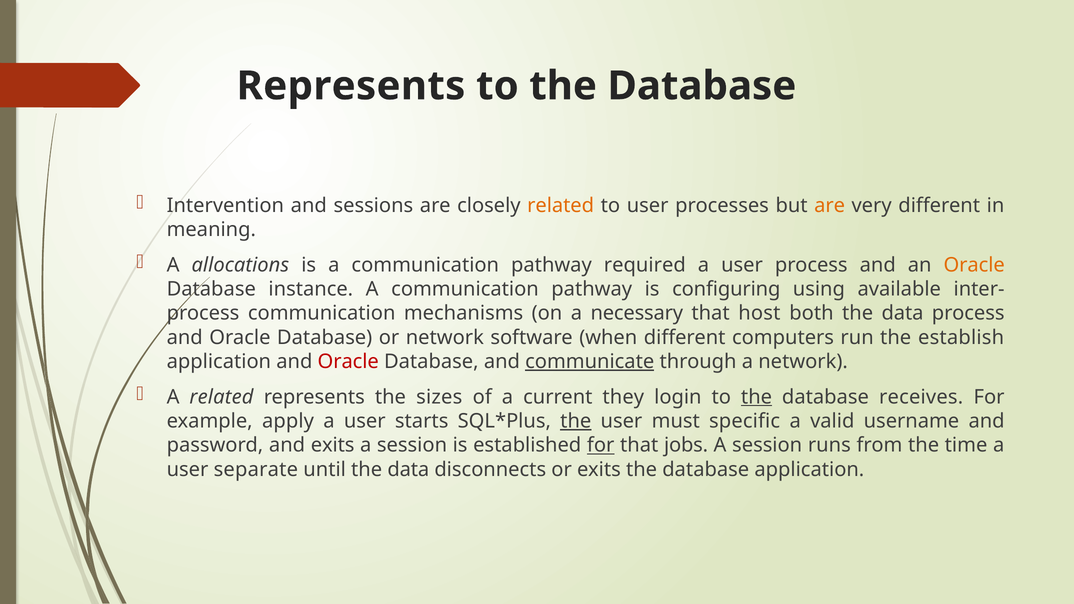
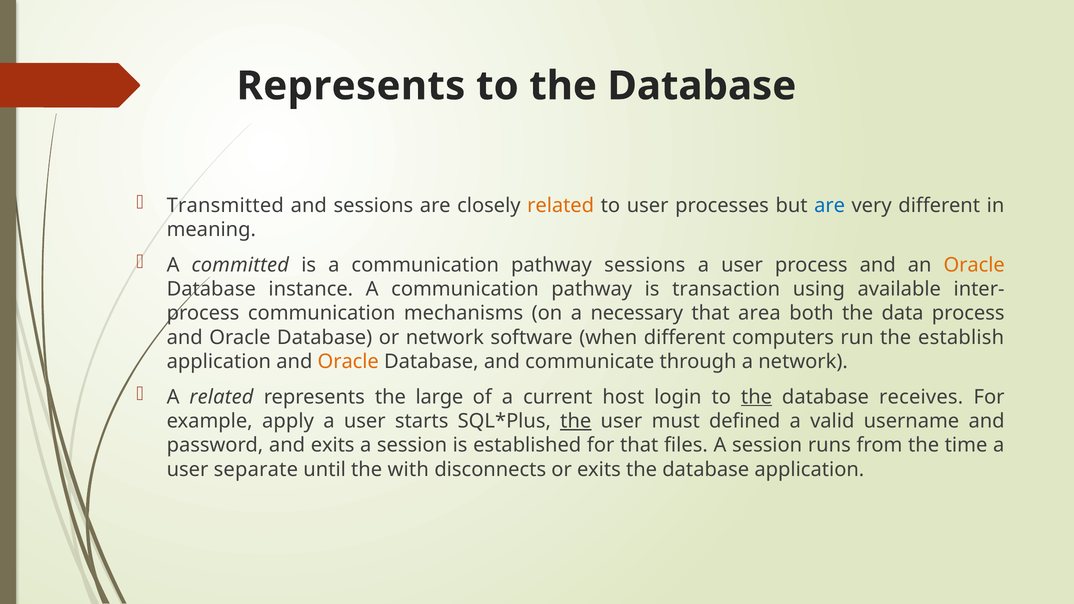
Intervention: Intervention -> Transmitted (225, 205)
are colour: orange -> blue (830, 205)
allocations: allocations -> committed (240, 265)
pathway required: required -> sessions (645, 265)
configuring: configuring -> transaction (726, 289)
host: host -> area (759, 313)
Oracle colour: red -> orange (348, 362)
communicate underline: present -> none (590, 362)
sizes: sizes -> large (439, 397)
they: they -> host (623, 397)
specific: specific -> defined (745, 421)
for underline: present -> none (601, 445)
jobs: jobs -> files (686, 445)
until the data: data -> with (408, 470)
